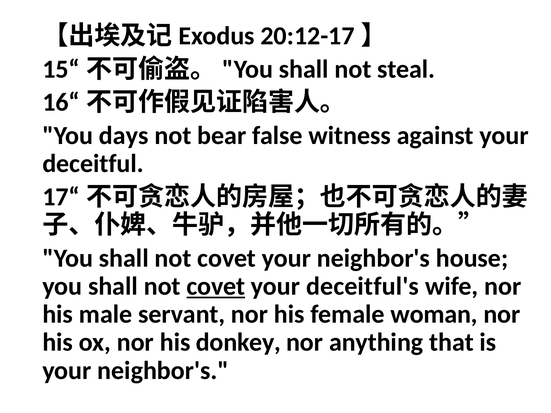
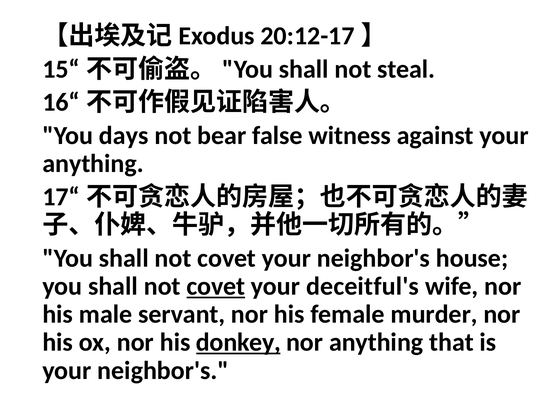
deceitful: deceitful -> anything (93, 164)
woman: woman -> murder (434, 315)
donkey underline: none -> present (238, 343)
